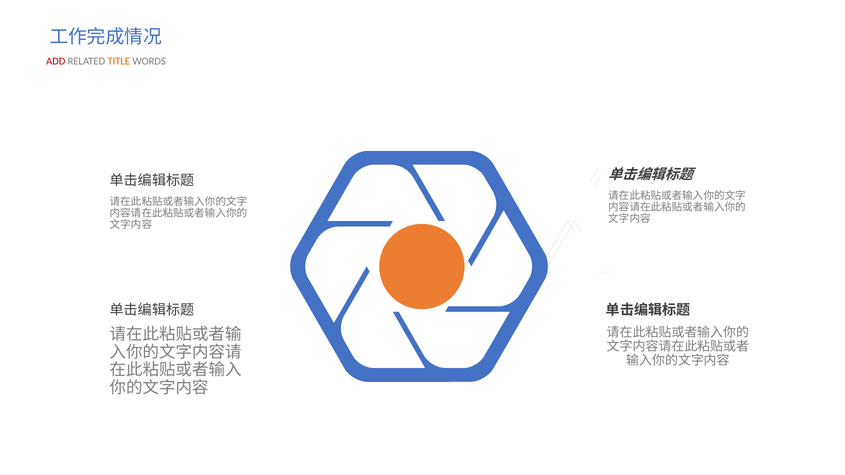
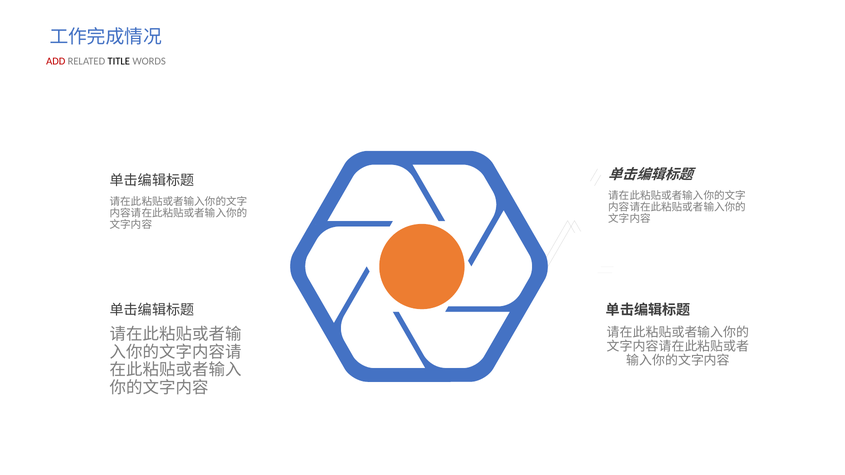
TITLE colour: orange -> black (119, 62)
